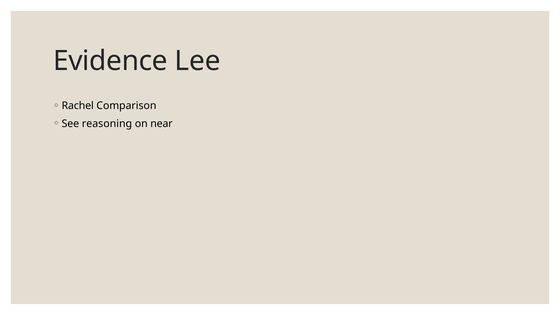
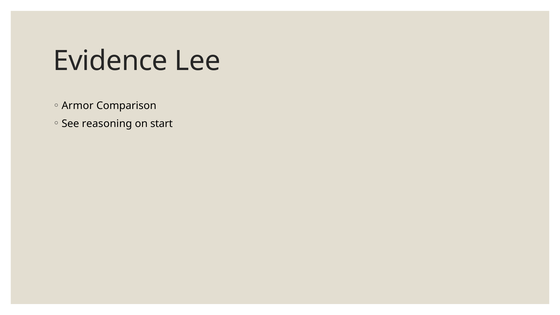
Rachel: Rachel -> Armor (78, 106)
near: near -> start (162, 124)
